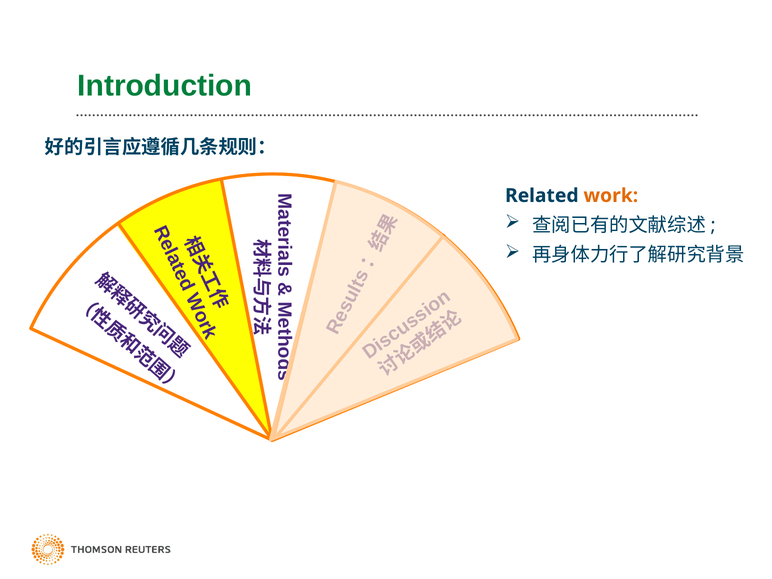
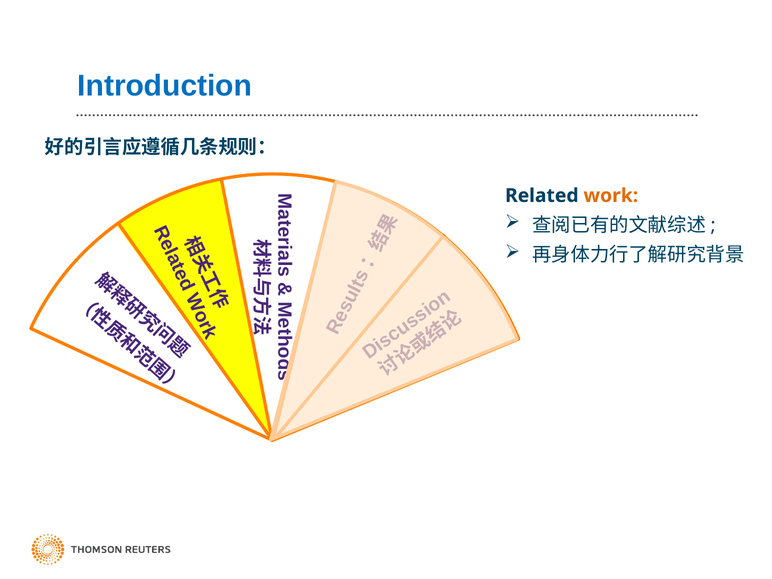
Introduction colour: green -> blue (165, 86)
